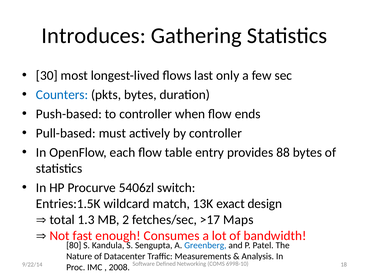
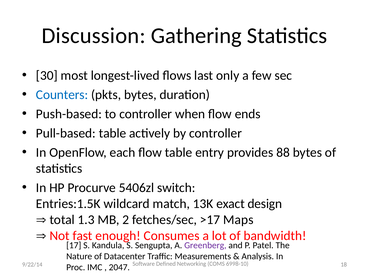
Introduces: Introduces -> Discussion (94, 36)
Pull-based must: must -> table (113, 133)
80: 80 -> 17 (74, 245)
Greenberg colour: blue -> purple (205, 245)
2008: 2008 -> 2047 (119, 267)
